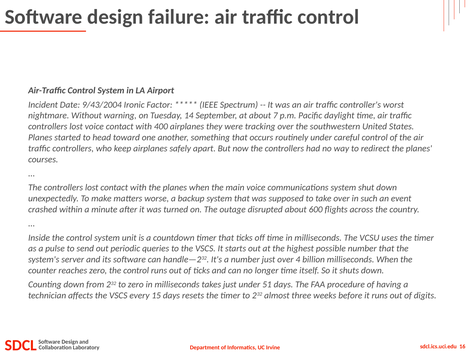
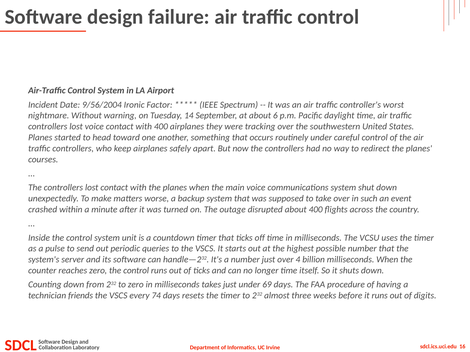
9/43/2004: 9/43/2004 -> 9/56/2004 (102, 105)
7: 7 -> 6 (275, 116)
about 600: 600 -> 400 (316, 210)
51: 51 -> 69 (267, 285)
affects: affects -> friends (81, 296)
15: 15 -> 74 (156, 296)
